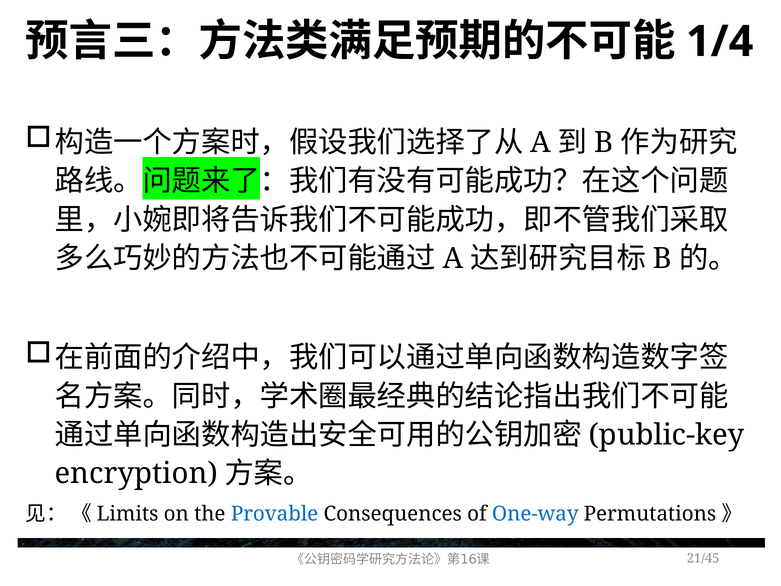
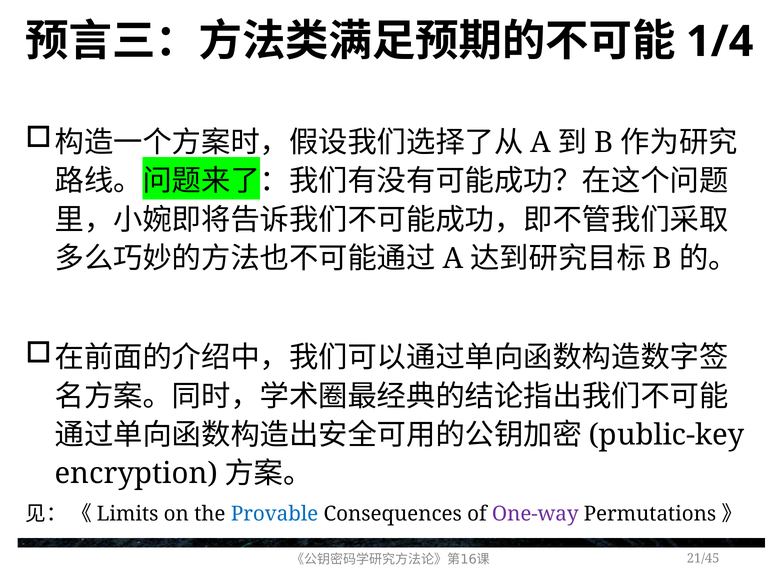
One-way colour: blue -> purple (535, 514)
